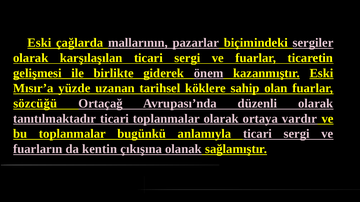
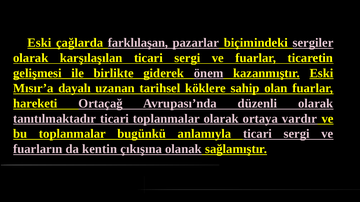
mallarının: mallarının -> farklılaşan (138, 43)
yüzde: yüzde -> dayalı (75, 89)
sözcüğü: sözcüğü -> hareketi (35, 104)
